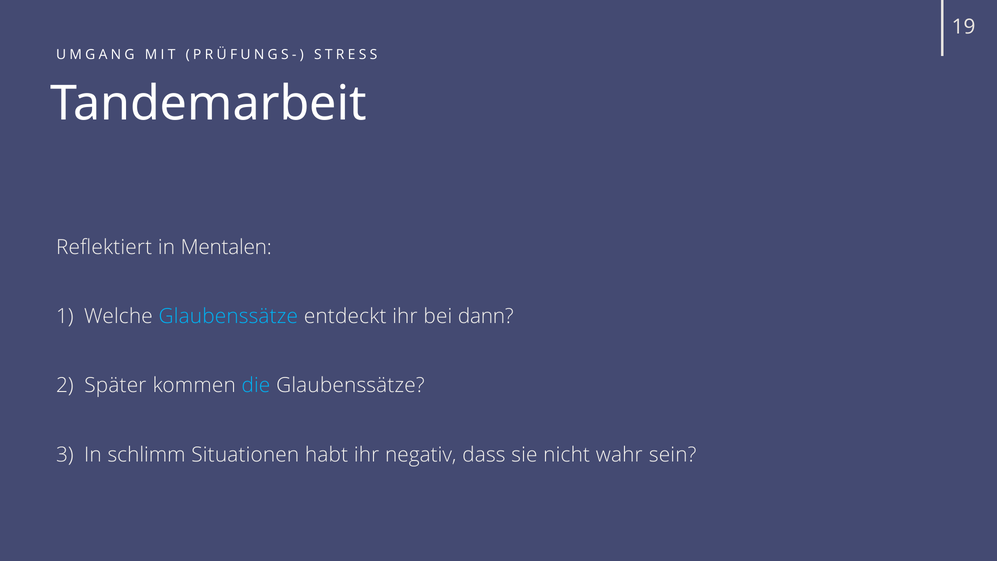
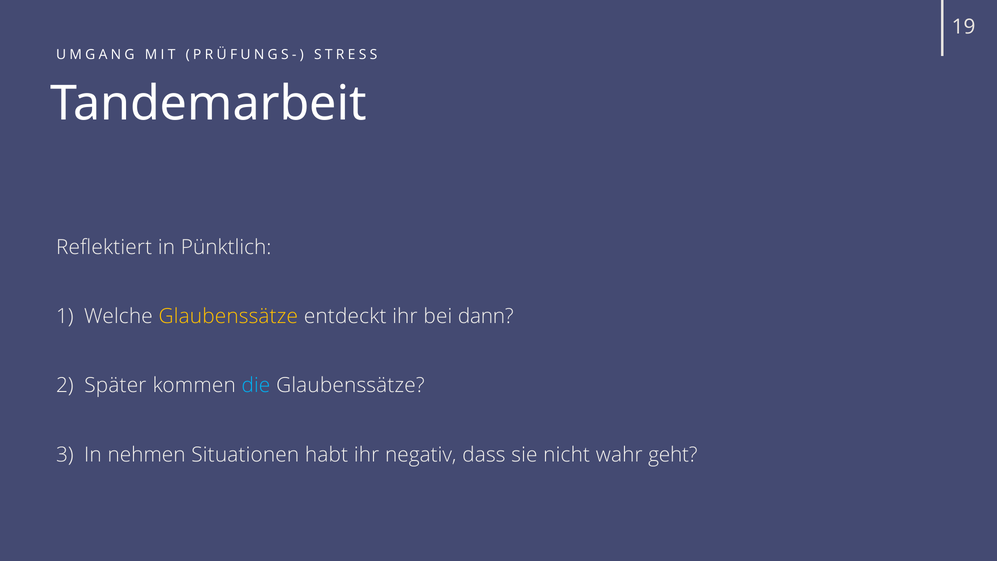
Mentalen: Mentalen -> Pünktlich (226, 247)
Glaubenssätze colour: light blue -> yellow (228, 316)
schlimm: schlimm -> nehmen (147, 455)
sein: sein -> geht (673, 455)
